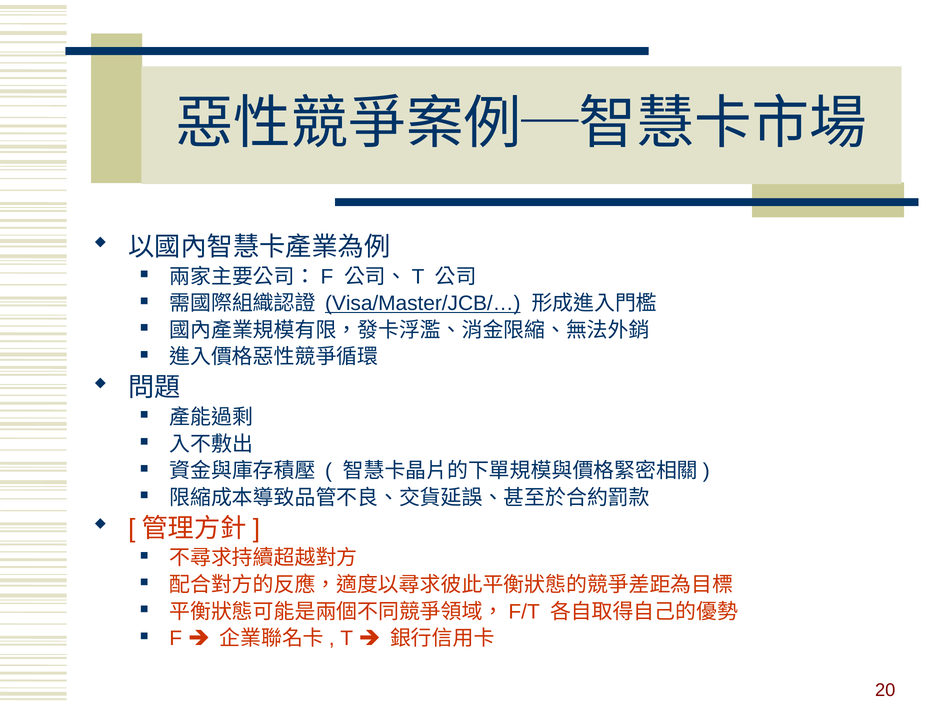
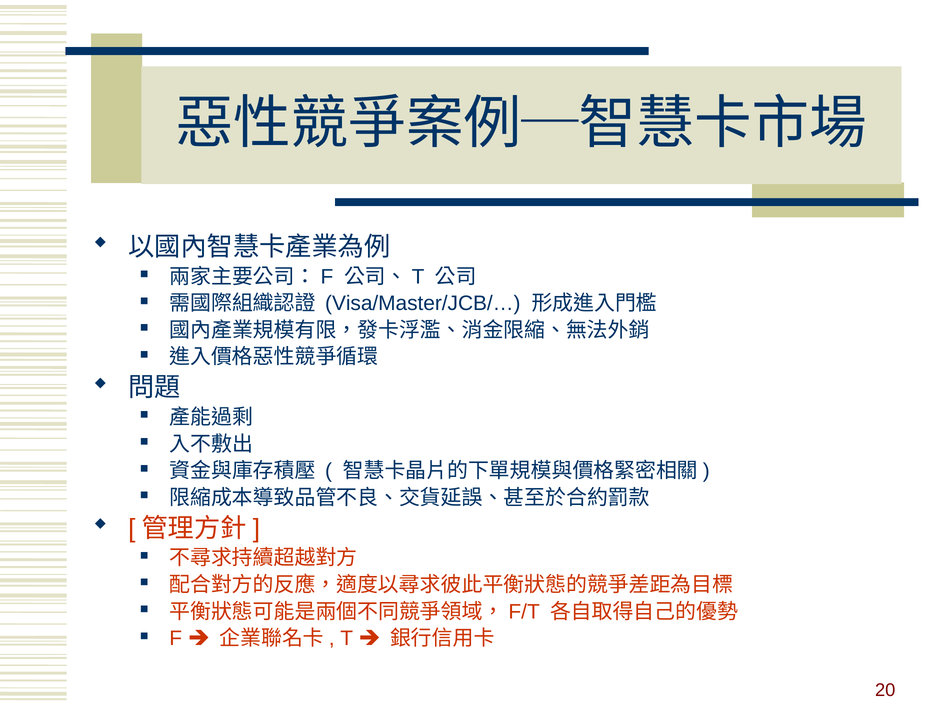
Visa/Master/JCB/… underline: present -> none (423, 303)
